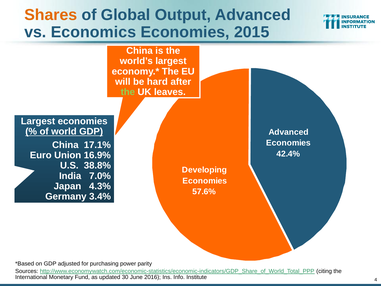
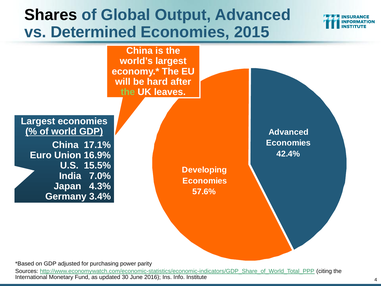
Shares colour: orange -> black (51, 15)
Economics: Economics -> Determined (94, 32)
38.8%: 38.8% -> 15.5% (97, 165)
